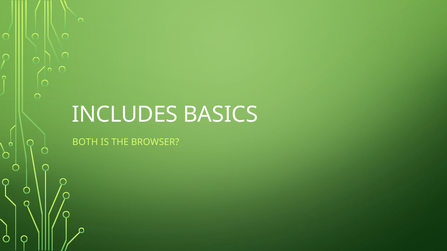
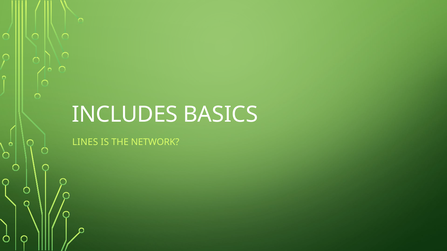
BOTH: BOTH -> LINES (85, 142)
BROWSER: BROWSER -> NETWORK (155, 142)
